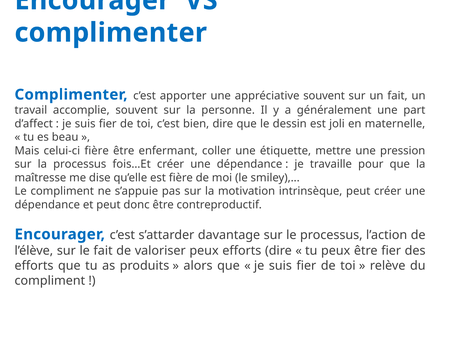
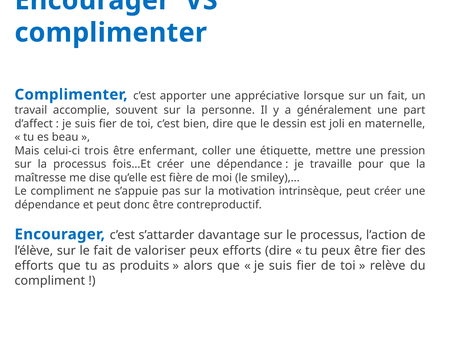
appréciative souvent: souvent -> lorsque (324, 96)
celui-ci fière: fière -> trois (97, 151)
